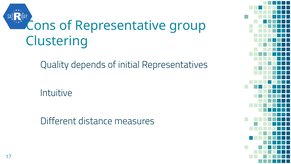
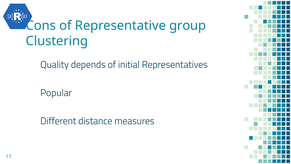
Intuitive: Intuitive -> Popular (56, 93)
